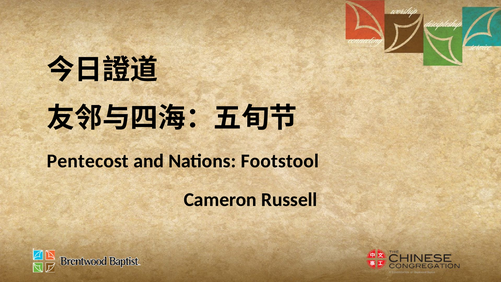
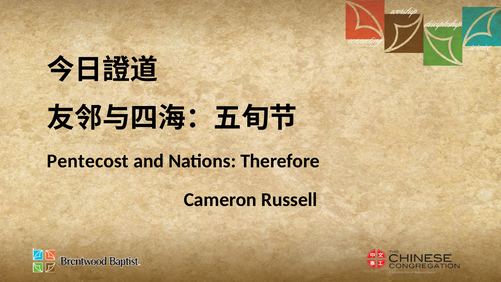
Footstool: Footstool -> Therefore (280, 161)
